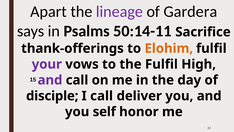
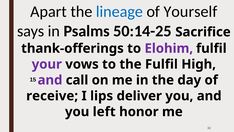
lineage colour: purple -> blue (119, 12)
Gardera: Gardera -> Yourself (190, 12)
50:14-11: 50:14-11 -> 50:14-25 (142, 31)
Elohim colour: orange -> purple (169, 48)
disciple: disciple -> receive (52, 96)
I call: call -> lips (102, 96)
self: self -> left (104, 111)
